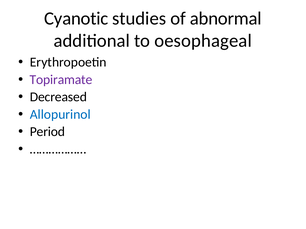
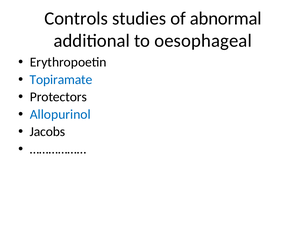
Cyanotic: Cyanotic -> Controls (76, 18)
Topiramate colour: purple -> blue (61, 80)
Decreased: Decreased -> Protectors (58, 97)
Period: Period -> Jacobs (47, 132)
